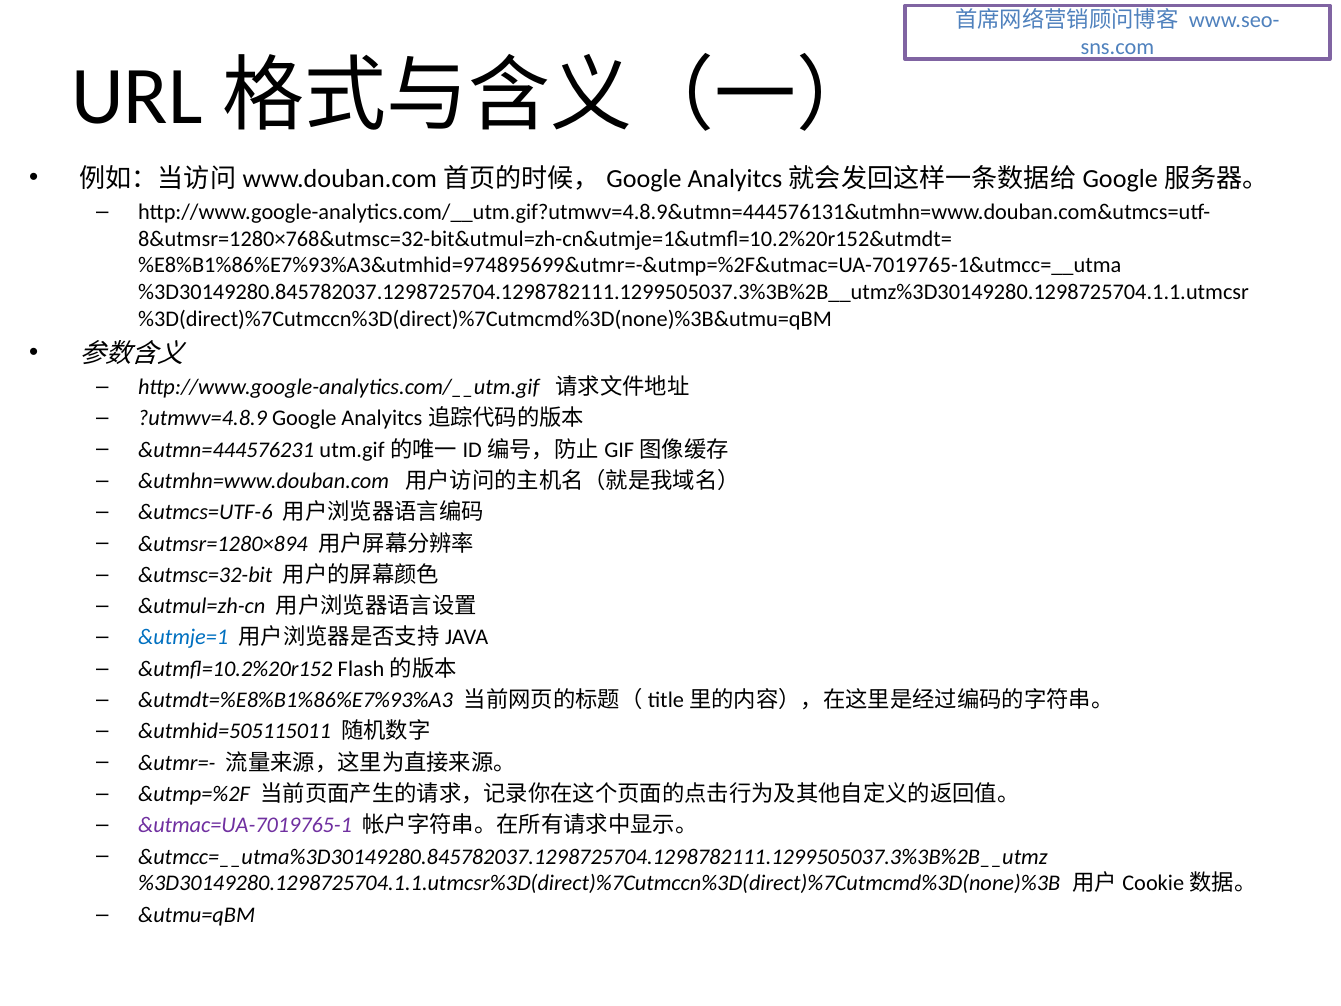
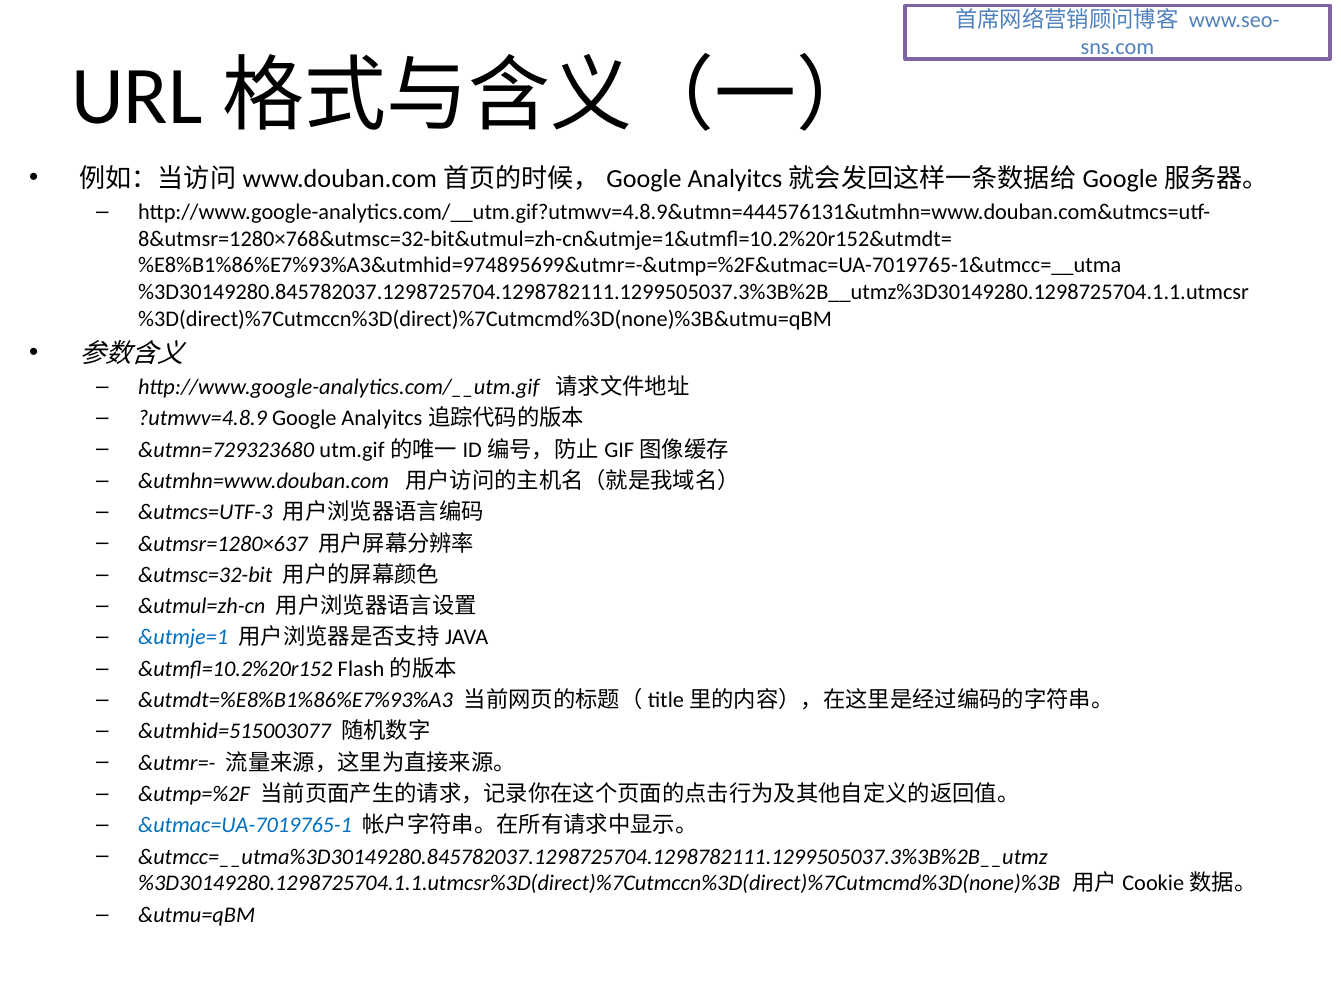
&utmn=444576231: &utmn=444576231 -> &utmn=729323680 (226, 450)
&utmcs=UTF-6: &utmcs=UTF-6 -> &utmcs=UTF-3 (205, 512)
&utmsr=1280×894: &utmsr=1280×894 -> &utmsr=1280×637 (223, 543)
&utmhid=505115011: &utmhid=505115011 -> &utmhid=515003077 (234, 731)
&utmac=UA-7019765-1 colour: purple -> blue (245, 825)
